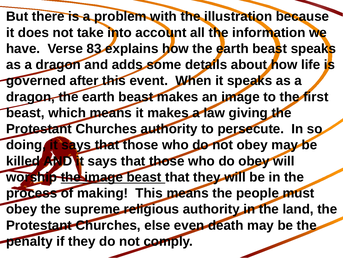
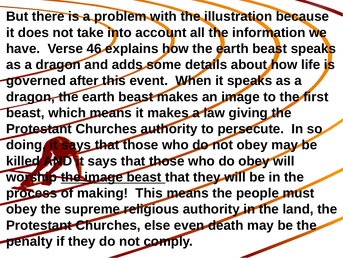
83: 83 -> 46 (94, 49)
